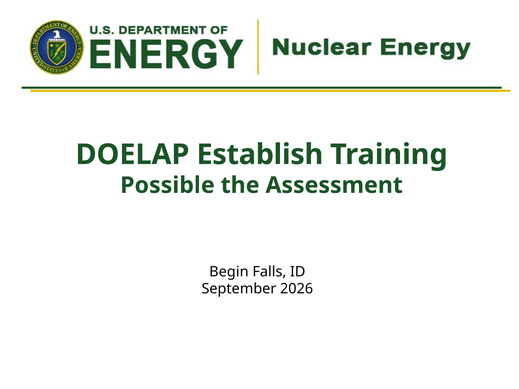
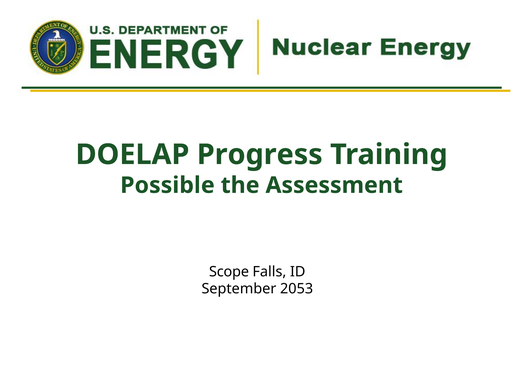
Establish: Establish -> Progress (260, 155)
Begin: Begin -> Scope (229, 272)
2026: 2026 -> 2053 (297, 289)
